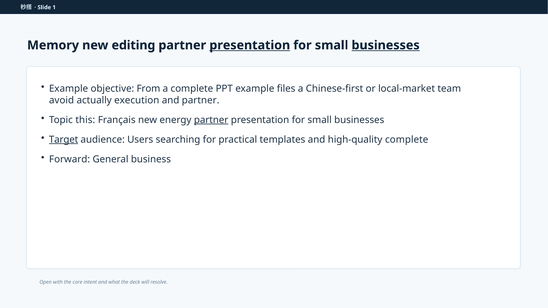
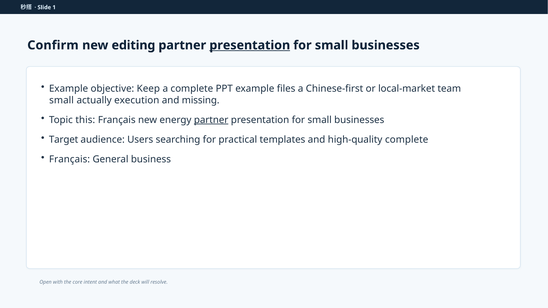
Memory: Memory -> Confirm (53, 45)
businesses underline: present -> none (386, 45)
From: From -> Keep (148, 89)
avoid: avoid -> small (62, 100)
and partner: partner -> missing (201, 100)
Target underline: present -> none (64, 140)
Forward: Forward -> Français (70, 159)
